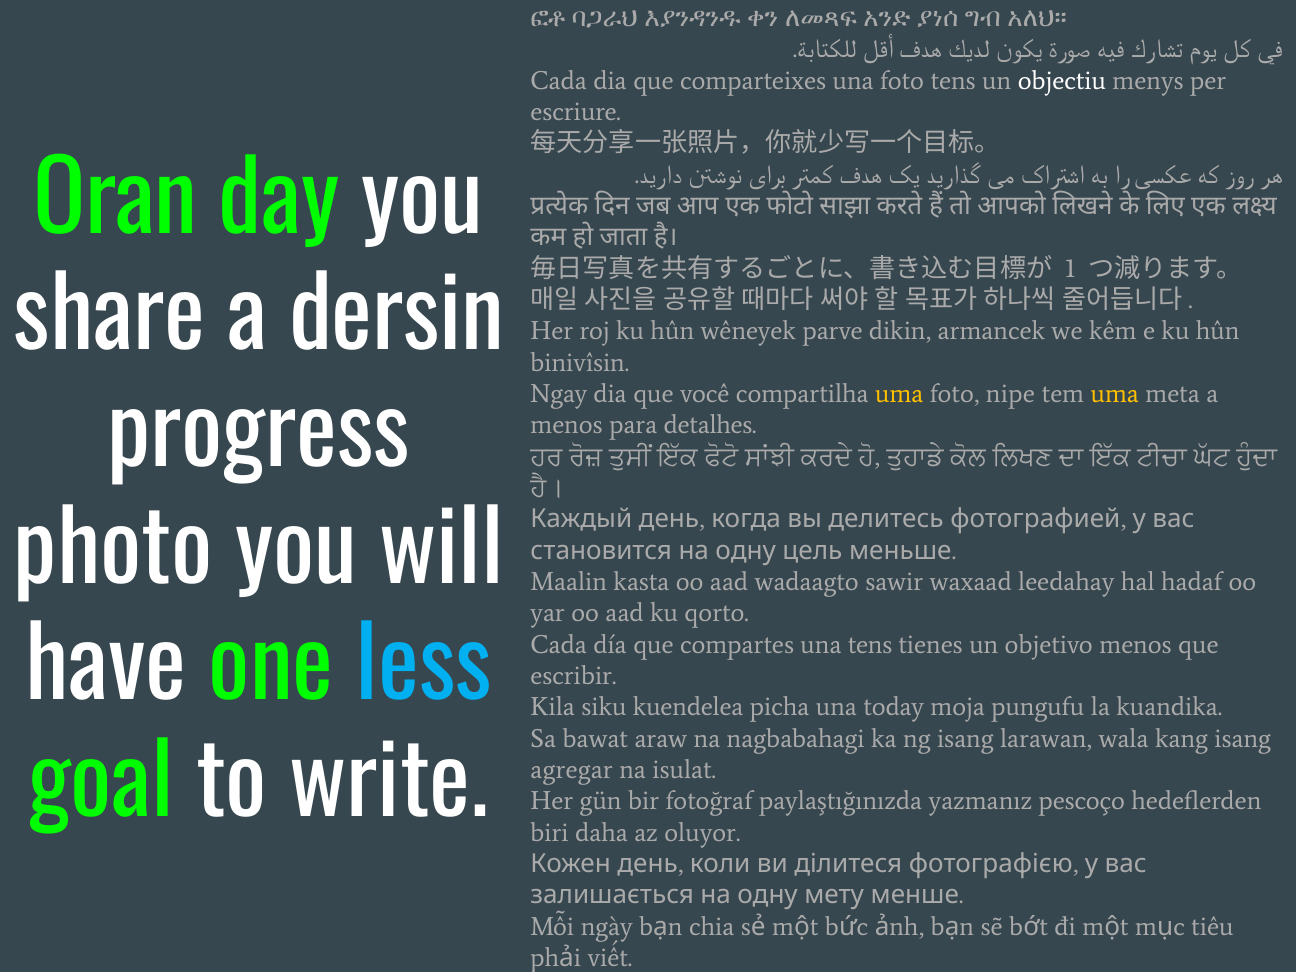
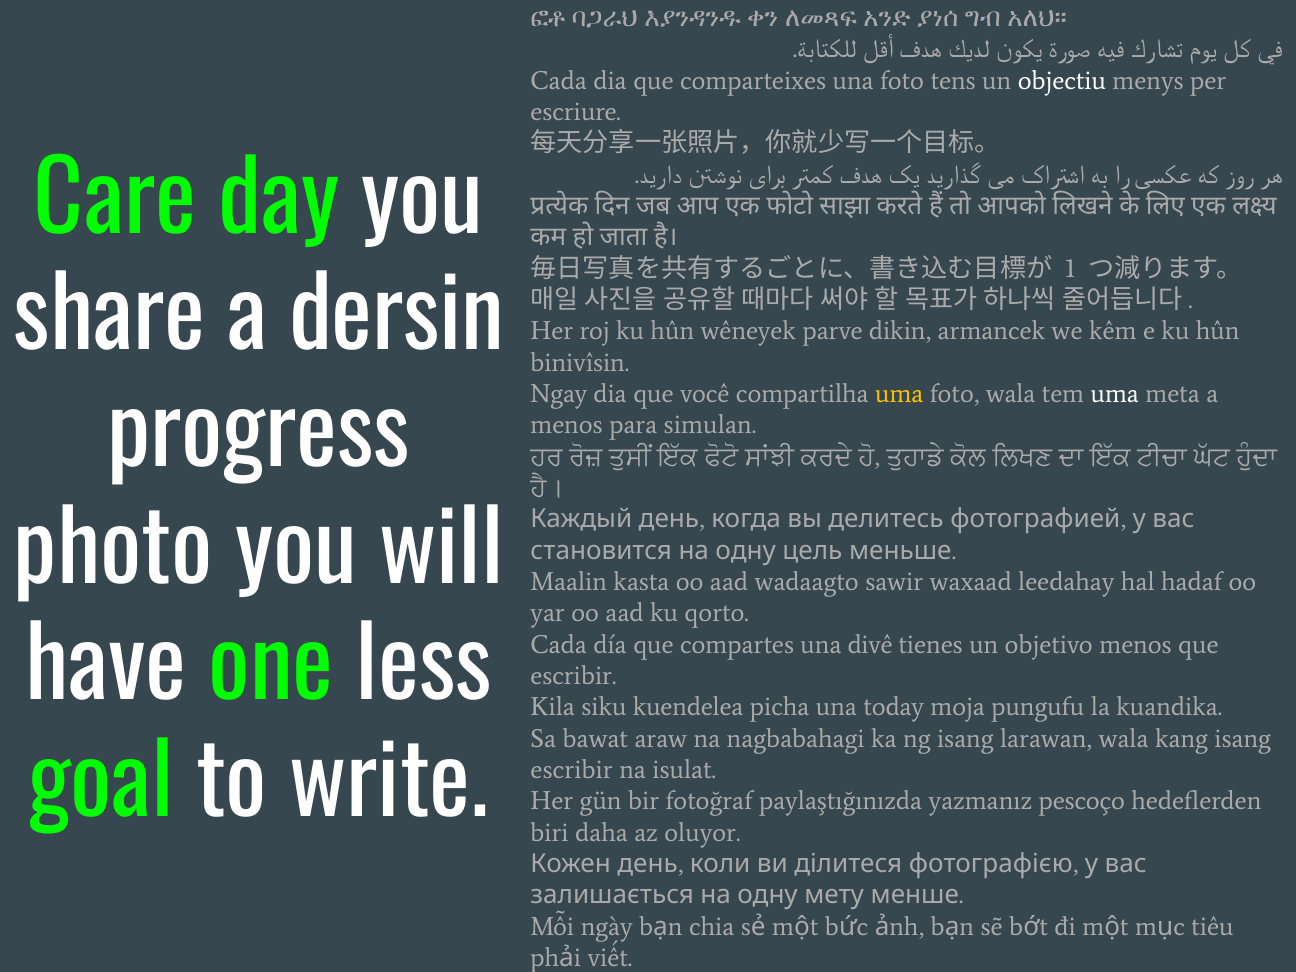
Oran: Oran -> Care (115, 201)
foto nipe: nipe -> wala (1011, 394)
uma colour: yellow -> white (1115, 394)
detalhes: detalhes -> simulan (710, 425)
una tens: tens -> divê (870, 644)
less colour: light blue -> white (424, 668)
agregar: agregar -> escribir (572, 770)
